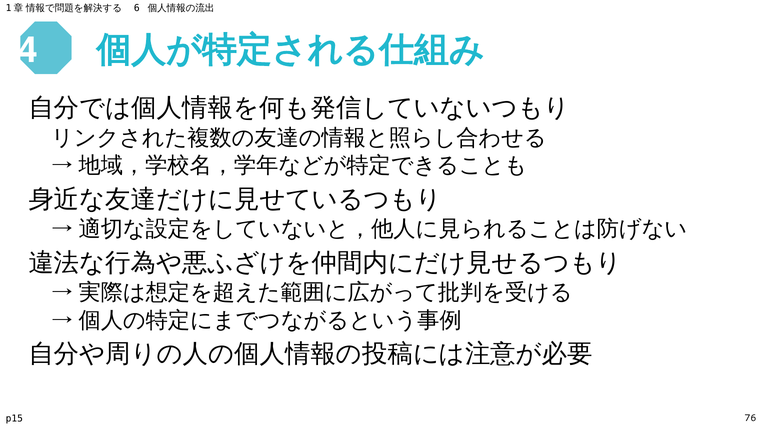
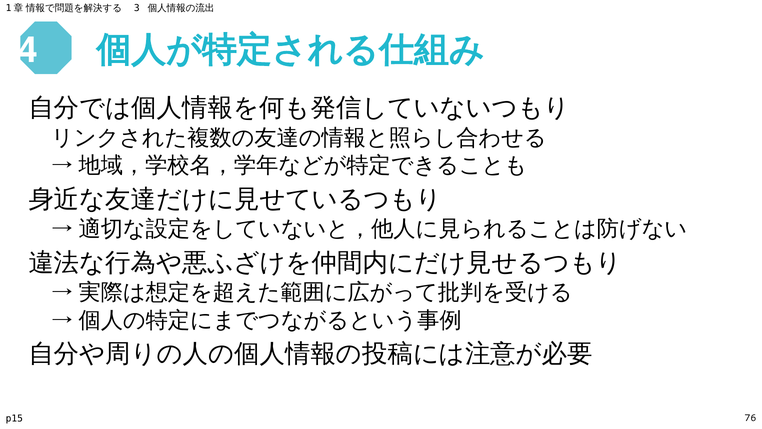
6: 6 -> 3 (137, 8)
